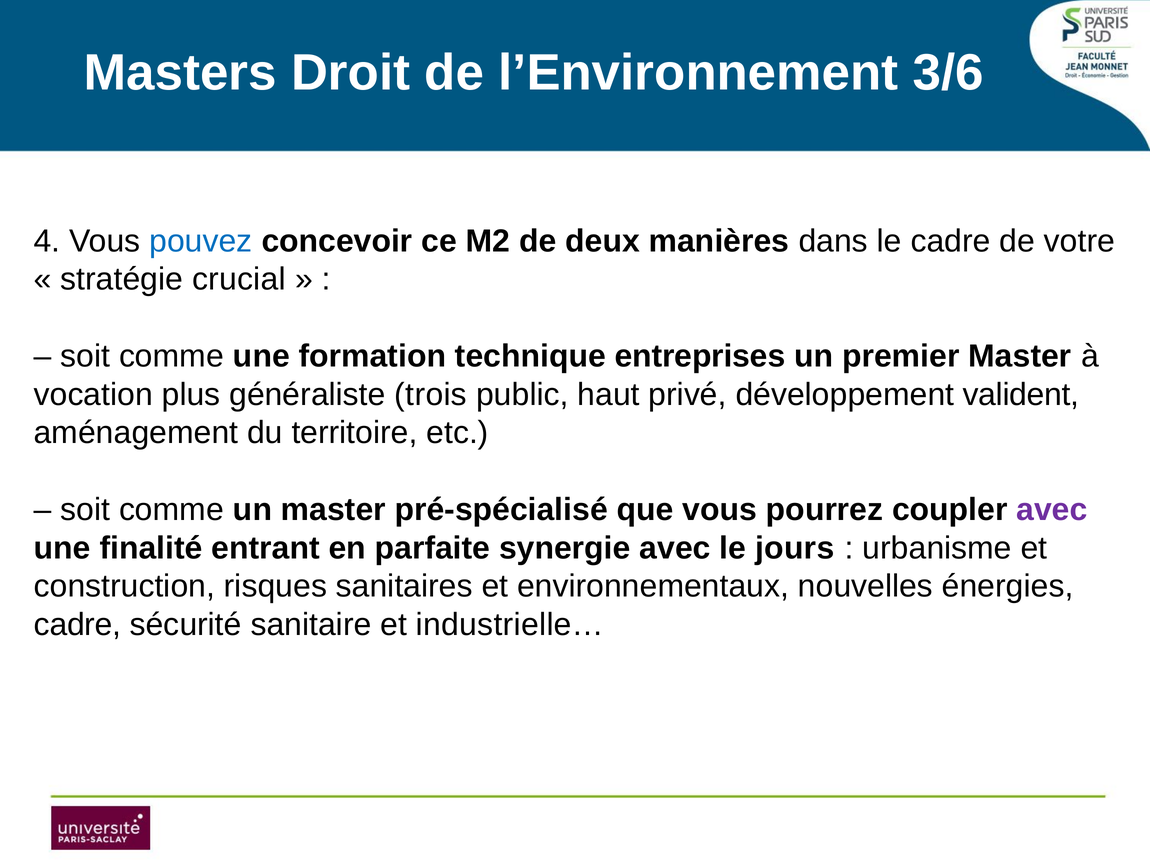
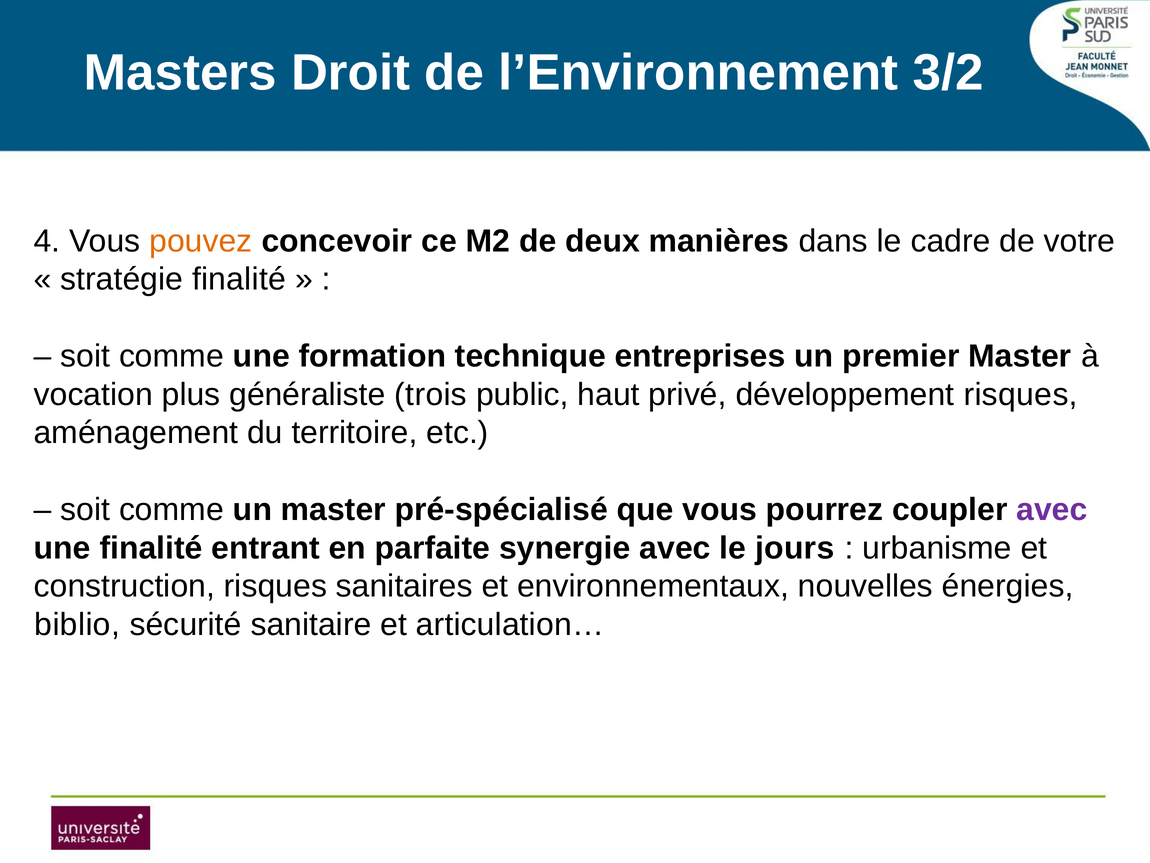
3/6: 3/6 -> 3/2 (948, 73)
pouvez colour: blue -> orange (201, 241)
stratégie crucial: crucial -> finalité (239, 279)
développement valident: valident -> risques (1021, 394)
cadre: cadre -> biblio (77, 624)
industrielle…: industrielle… -> articulation… (510, 624)
